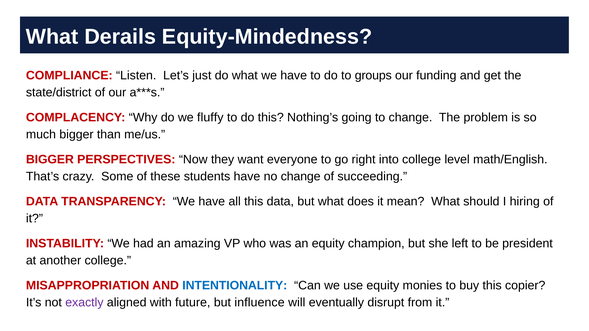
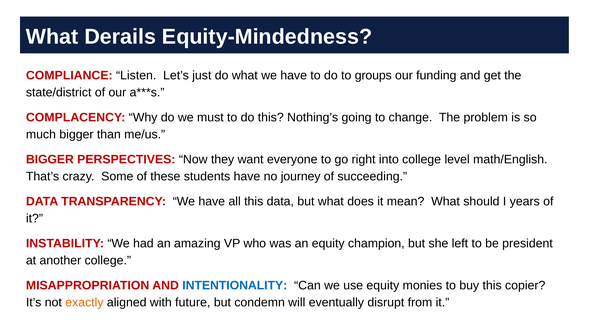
fluffy: fluffy -> must (210, 118)
no change: change -> journey (301, 177)
hiring: hiring -> years (525, 202)
exactly colour: purple -> orange (84, 303)
influence: influence -> condemn (260, 303)
